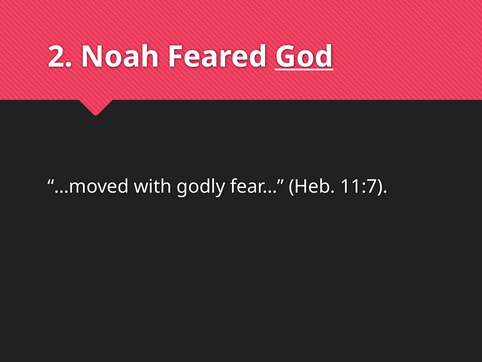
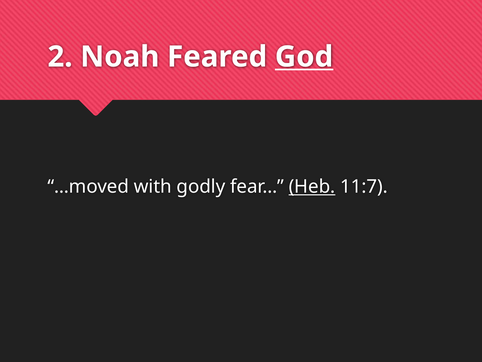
Heb underline: none -> present (312, 186)
